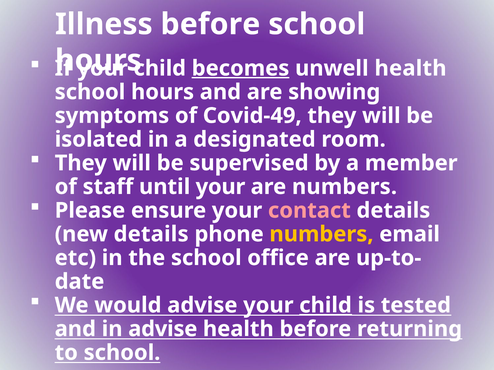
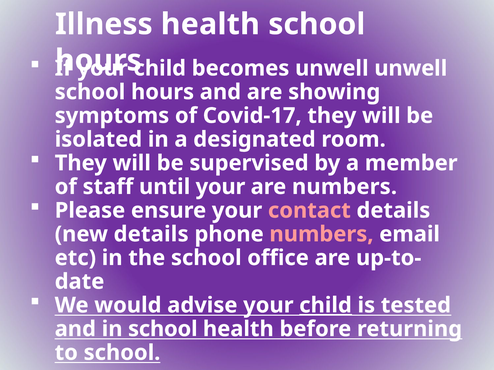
Illness before: before -> health (210, 24)
becomes underline: present -> none (241, 68)
unwell health: health -> unwell (411, 68)
Covid-49: Covid-49 -> Covid-17 (252, 116)
numbers colour: yellow -> pink (322, 234)
in advise: advise -> school (163, 329)
